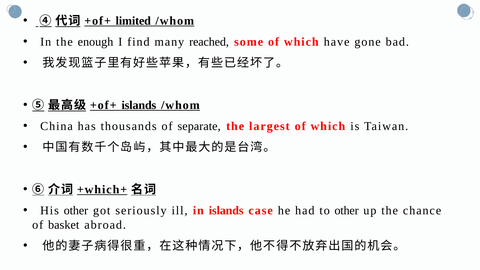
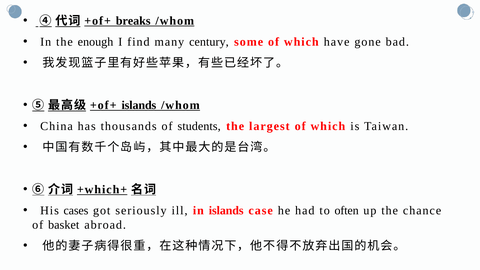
limited: limited -> breaks (133, 21)
reached: reached -> century (209, 42)
separate: separate -> students (199, 126)
His other: other -> cases (76, 210)
to other: other -> often (347, 210)
